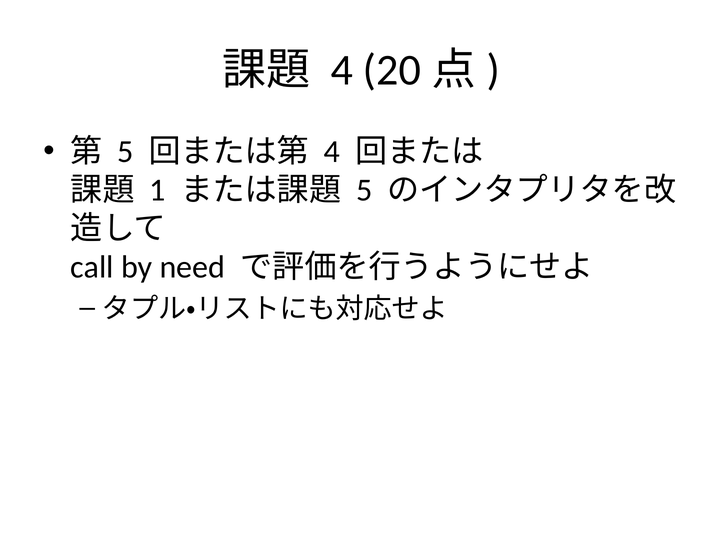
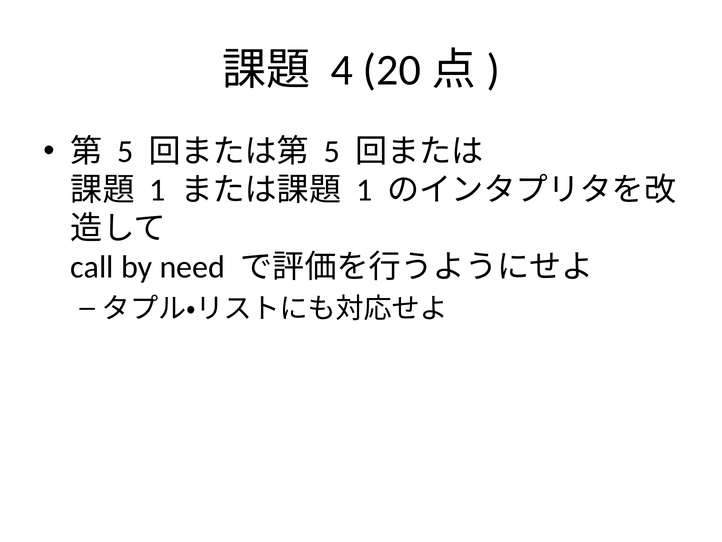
4: 4 -> 5 (332, 151)
5: 5 -> 1 (364, 190)
